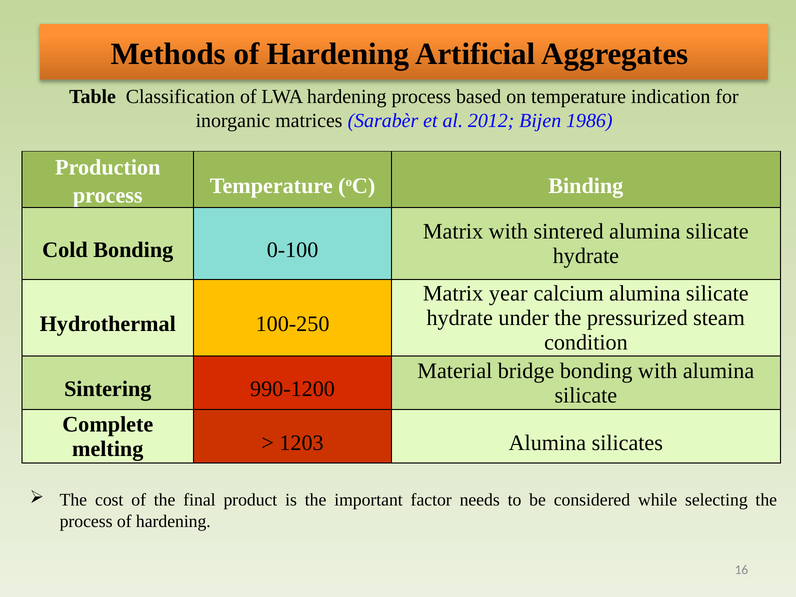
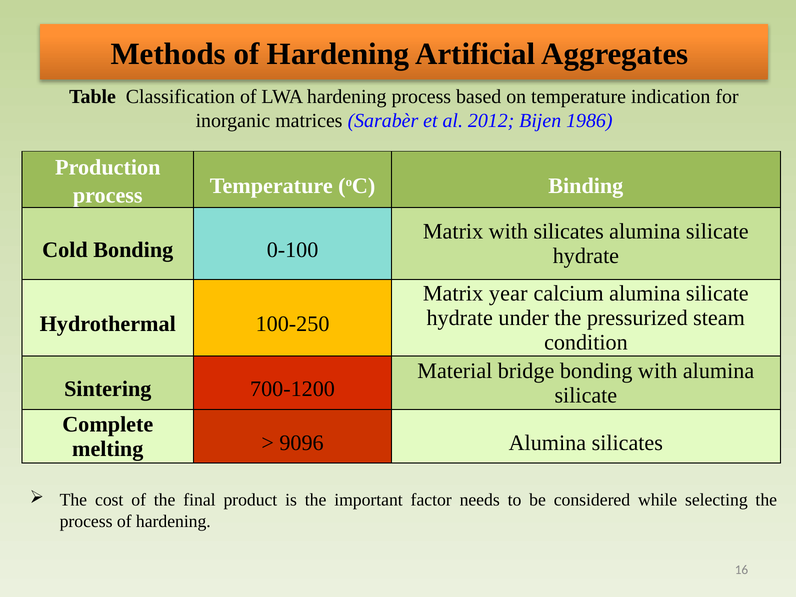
with sintered: sintered -> silicates (569, 232)
990-1200: 990-1200 -> 700-1200 (293, 389)
1203: 1203 -> 9096 (302, 443)
